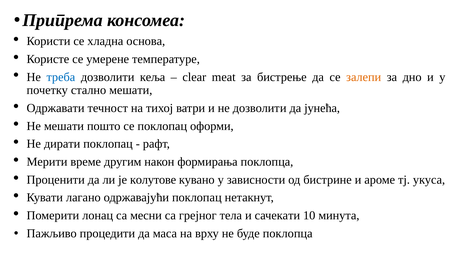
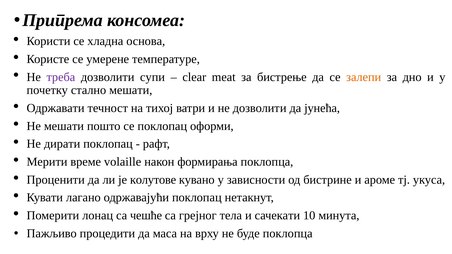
треба colour: blue -> purple (61, 77)
кеља: кеља -> супи (152, 77)
другим: другим -> volaille (123, 162)
месни: месни -> чешће (146, 216)
